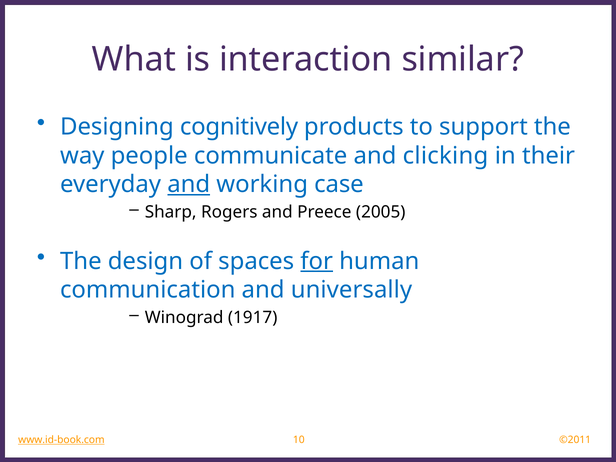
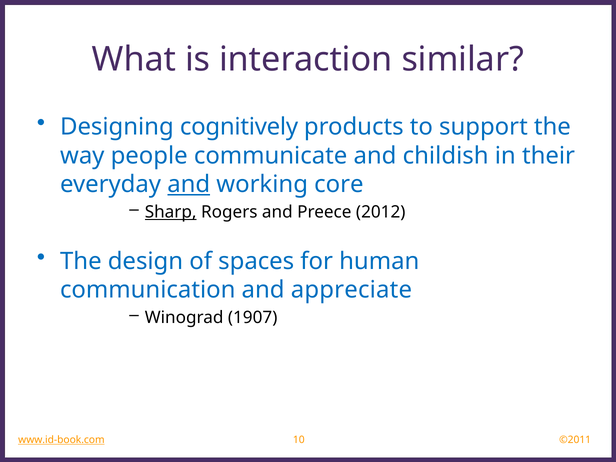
clicking: clicking -> childish (446, 156)
case: case -> core (339, 184)
Sharp underline: none -> present (171, 212)
2005: 2005 -> 2012 (381, 212)
for underline: present -> none (317, 261)
universally: universally -> appreciate (351, 290)
1917: 1917 -> 1907 (253, 318)
